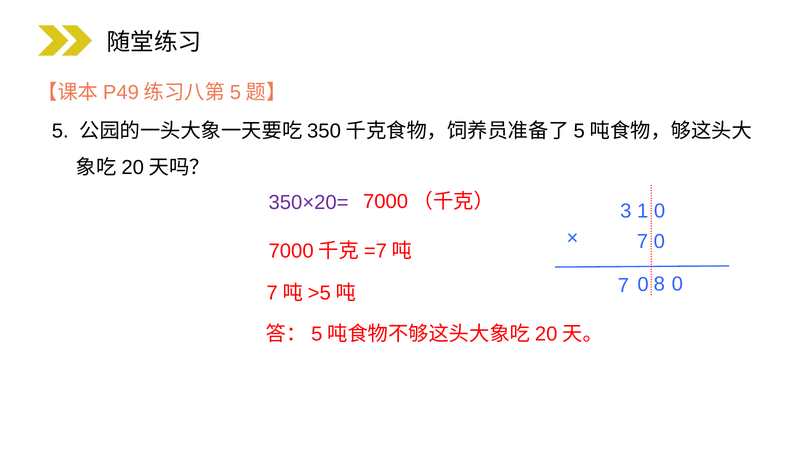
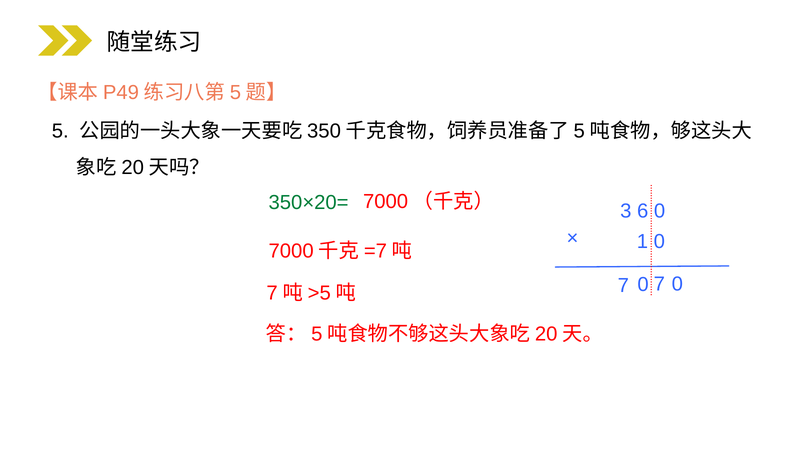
350×20= colour: purple -> green (309, 203)
1: 1 -> 6 (643, 211)
7: 7 -> 1 (642, 242)
7 8: 8 -> 7 (659, 284)
